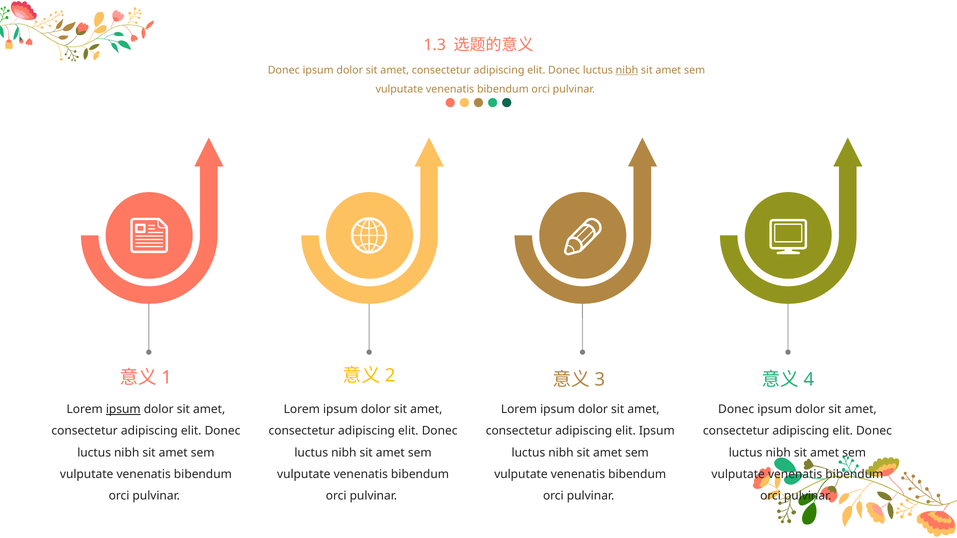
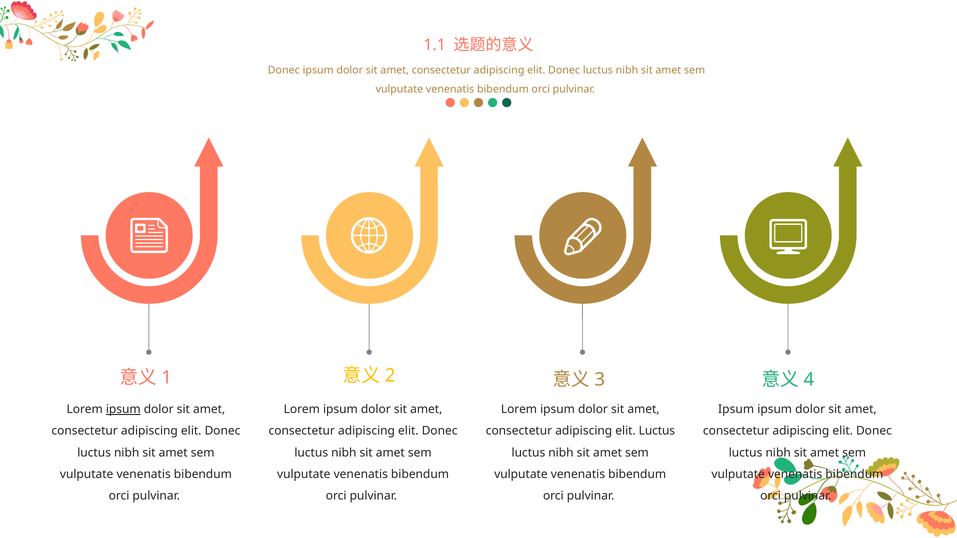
1.3: 1.3 -> 1.1 (435, 45)
nibh underline: present -> none (627, 70)
Donec: Donec -> Ipsum (736, 410)
elit Ipsum: Ipsum -> Luctus (657, 431)
